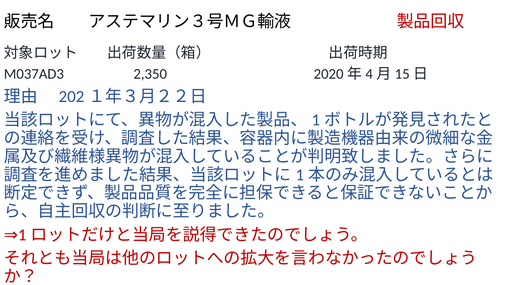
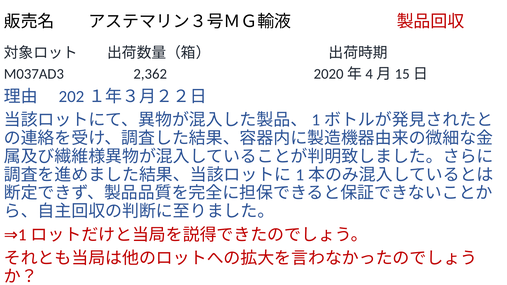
2,350: 2,350 -> 2,362 (150, 74)
